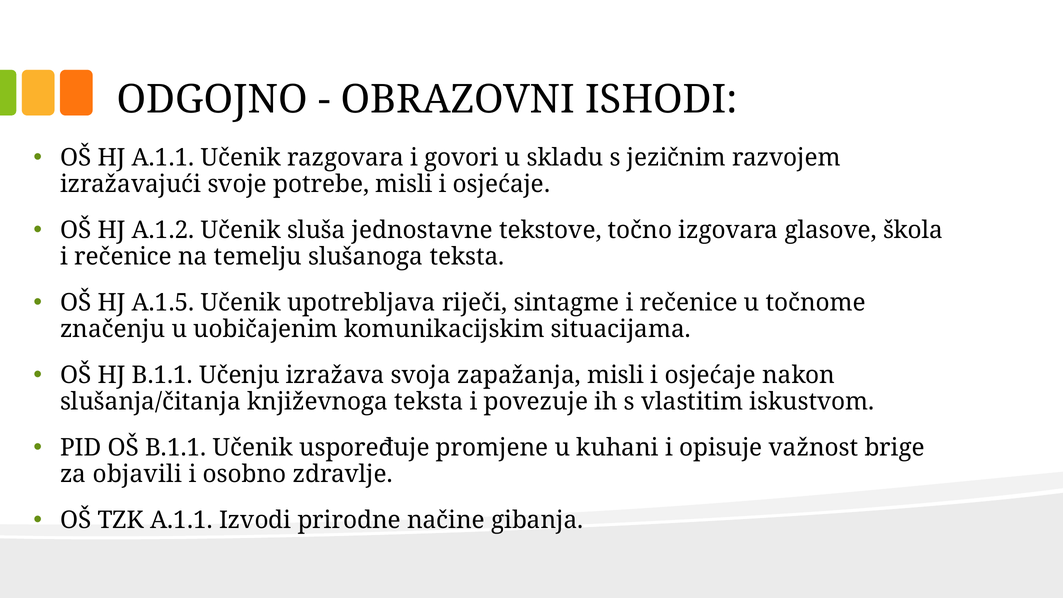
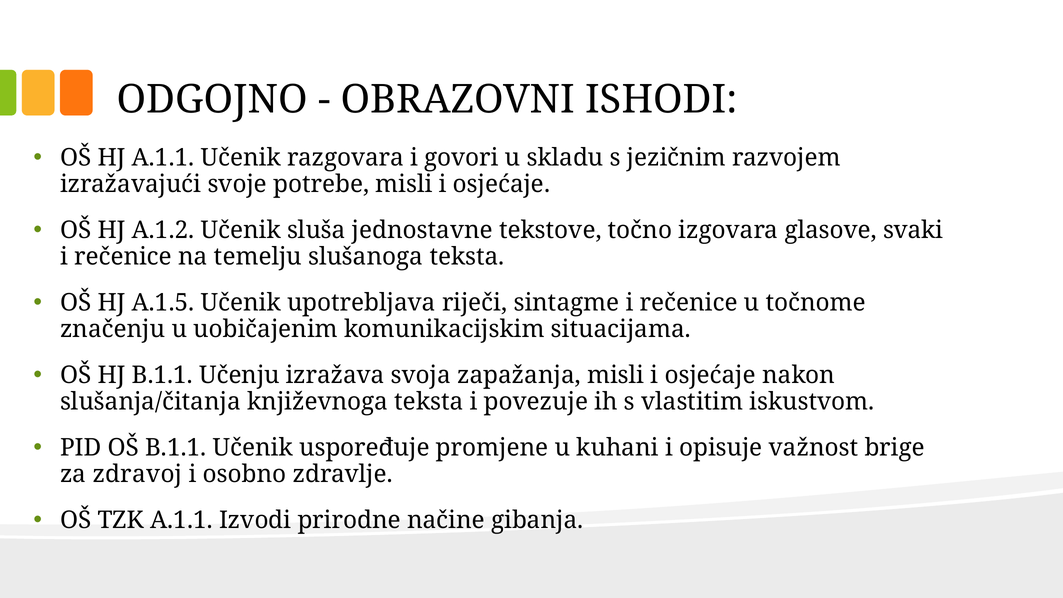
škola: škola -> svaki (913, 230)
objavili: objavili -> zdravoj (137, 474)
